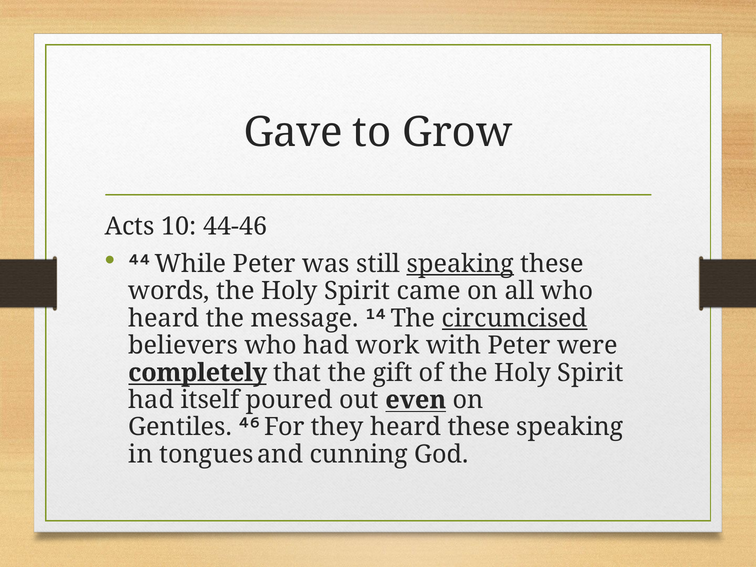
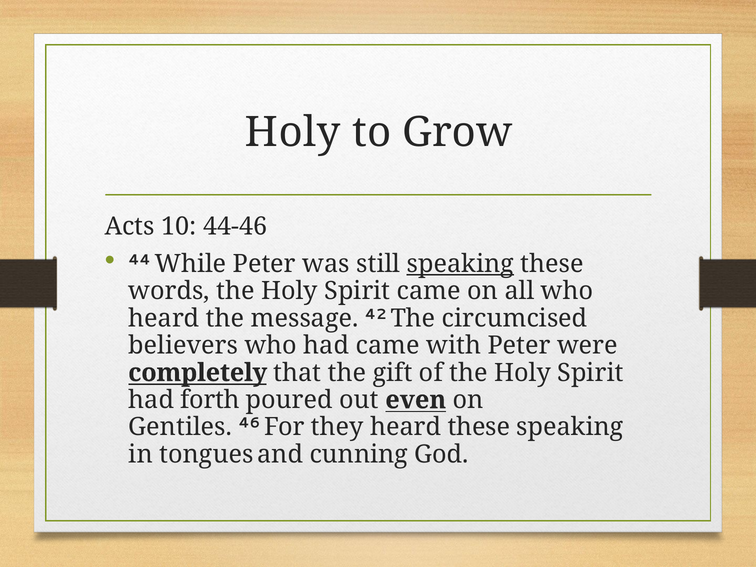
Gave: Gave -> Holy (293, 132)
14: 14 -> 42 (376, 314)
circumcised underline: present -> none (515, 318)
had work: work -> came (388, 346)
itself: itself -> forth (210, 400)
